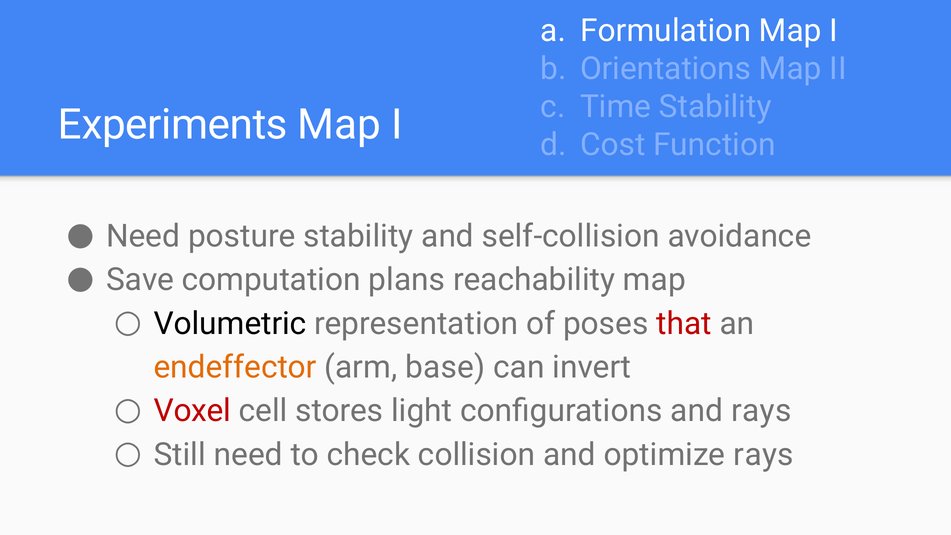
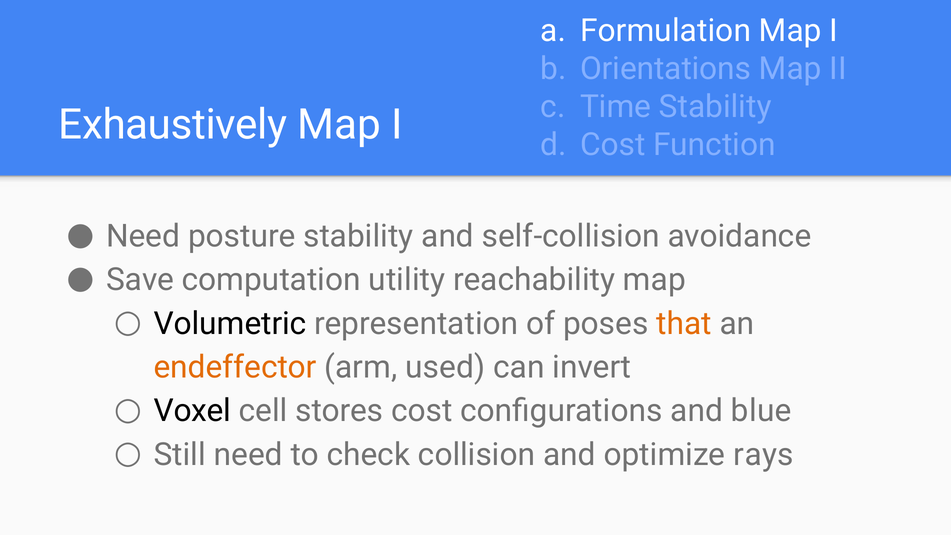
Experiments: Experiments -> Exhaustively (173, 125)
plans: plans -> utility (407, 280)
that colour: red -> orange (684, 324)
base: base -> used (445, 367)
Voxel colour: red -> black (192, 411)
stores light: light -> cost (422, 411)
and rays: rays -> blue (761, 411)
